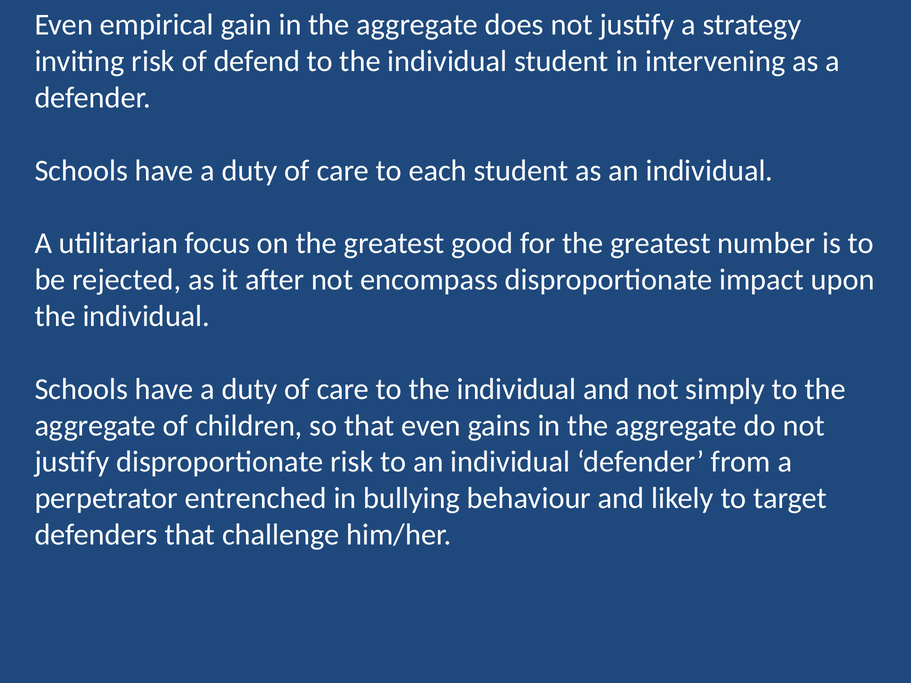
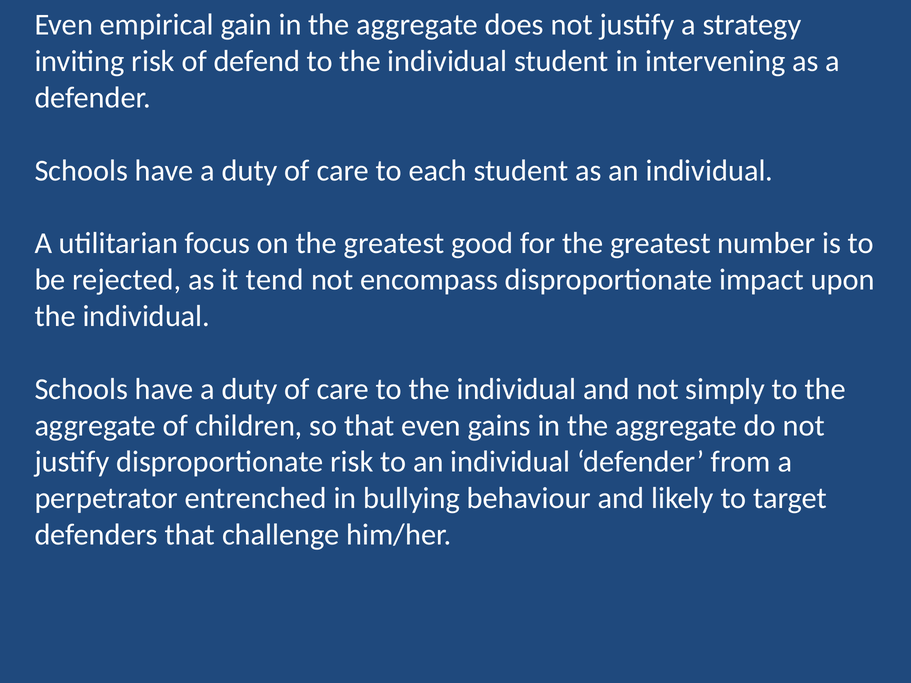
after: after -> tend (275, 280)
